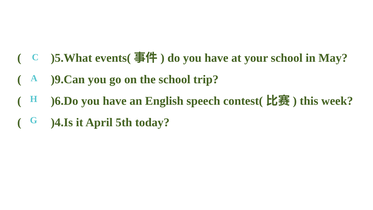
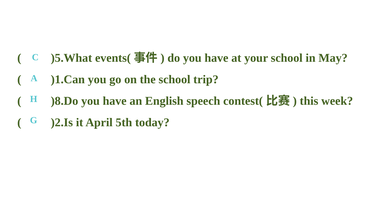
)9.Can: )9.Can -> )1.Can (68, 79)
)6.Do: )6.Do -> )8.Do (65, 101)
)4.Is: )4.Is -> )2.Is (62, 122)
